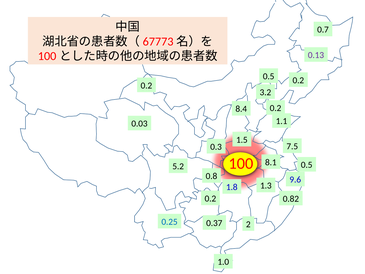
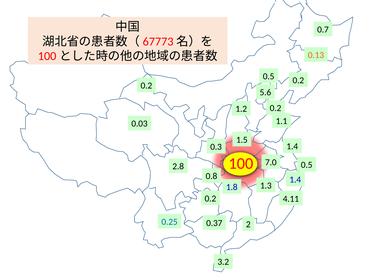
0.13 colour: purple -> orange (316, 55)
3.2: 3.2 -> 5.6 (265, 92)
8.4: 8.4 -> 1.2 (241, 109)
7.5: 7.5 -> 1.4 (292, 146)
8.1: 8.1 -> 7.0 (271, 162)
5.2: 5.2 -> 2.8 (178, 166)
9.6: 9.6 -> 1.4 (295, 180)
0.82: 0.82 -> 4.11 (291, 199)
1.0: 1.0 -> 3.2 (223, 262)
